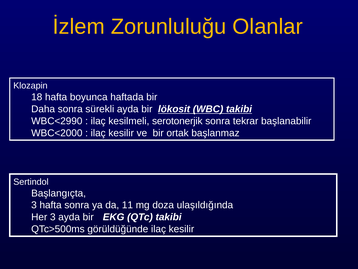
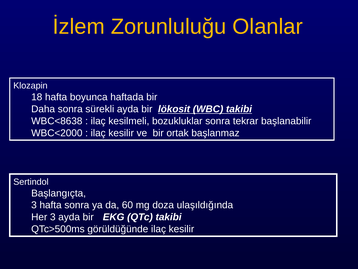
WBC<2990: WBC<2990 -> WBC<8638 (57, 121)
serotonerjik: serotonerjik -> bozukluklar (177, 121)
11: 11 -> 60 (127, 205)
